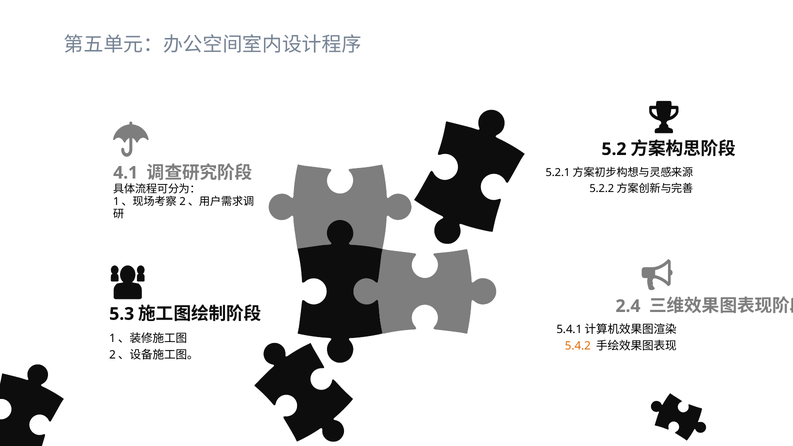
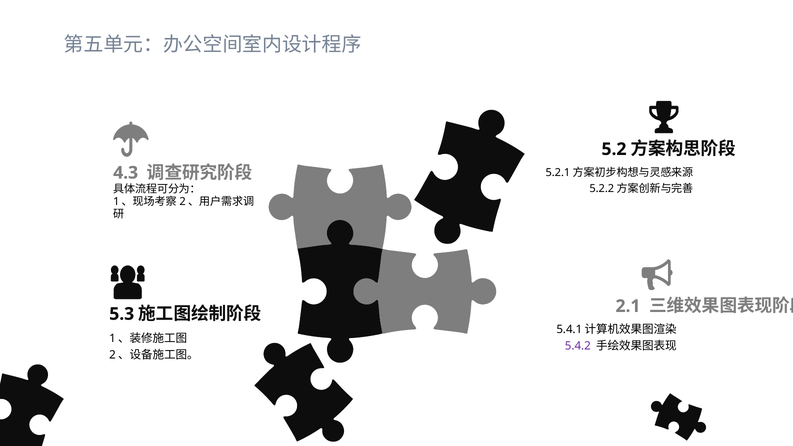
4.1: 4.1 -> 4.3 (126, 173)
2.4: 2.4 -> 2.1 (628, 306)
5.4.2 colour: orange -> purple (578, 346)
